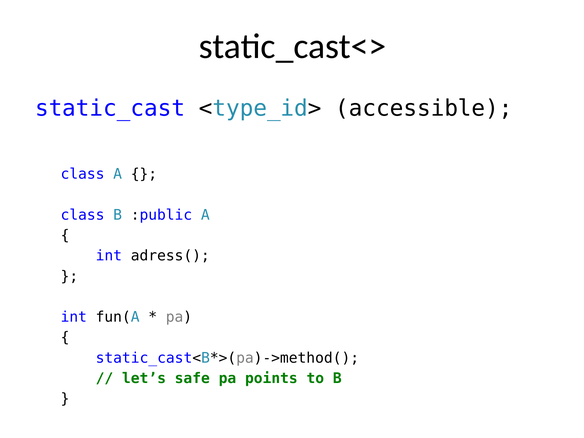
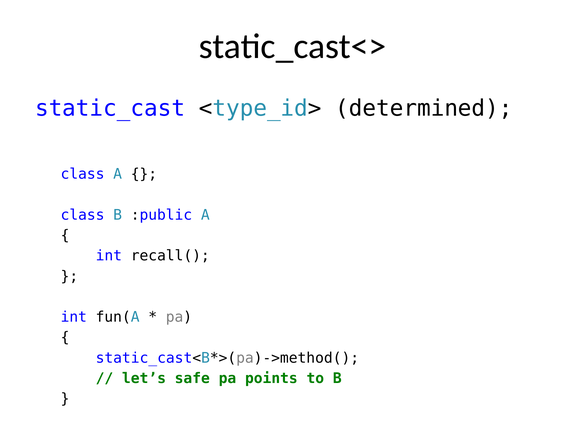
accessible: accessible -> determined (424, 108)
adress(: adress( -> recall( (170, 256)
